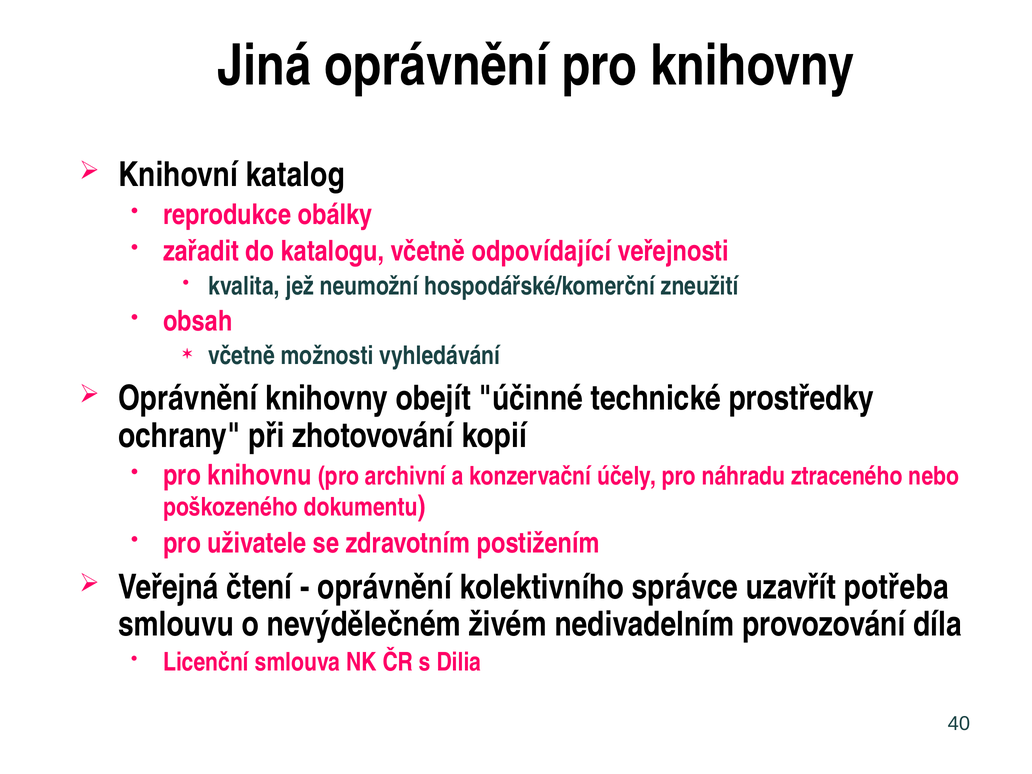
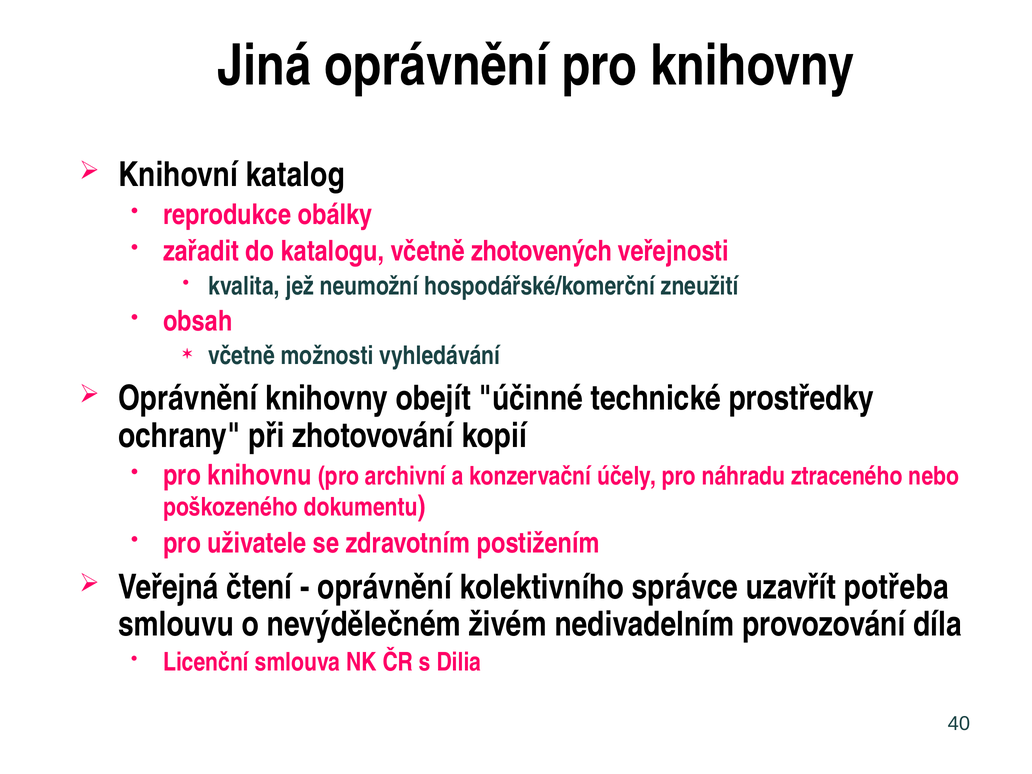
odpovídající: odpovídající -> zhotovených (542, 251)
